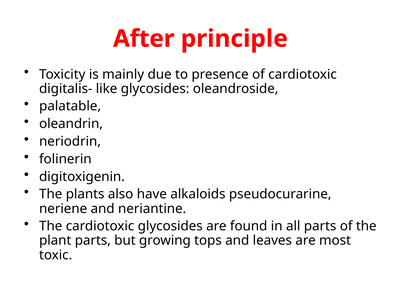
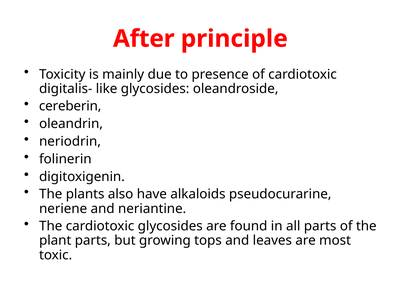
palatable: palatable -> cereberin (70, 107)
